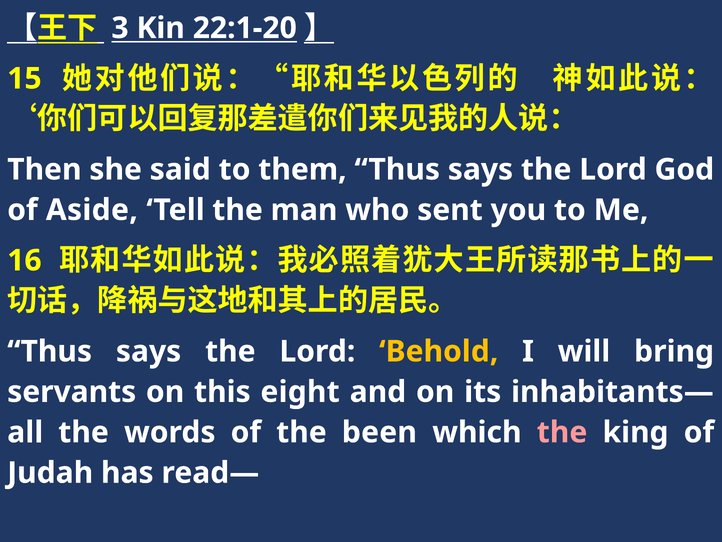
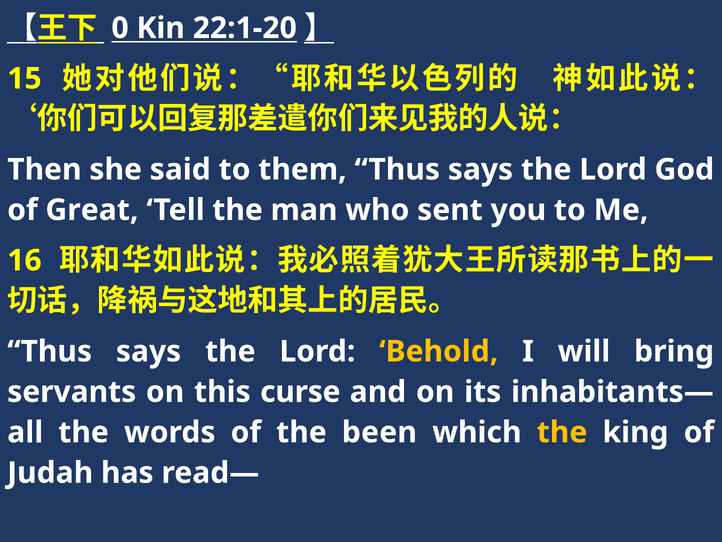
3: 3 -> 0 (120, 28)
Aside: Aside -> Great (92, 210)
eight: eight -> curse (300, 392)
the colour: pink -> yellow (562, 432)
